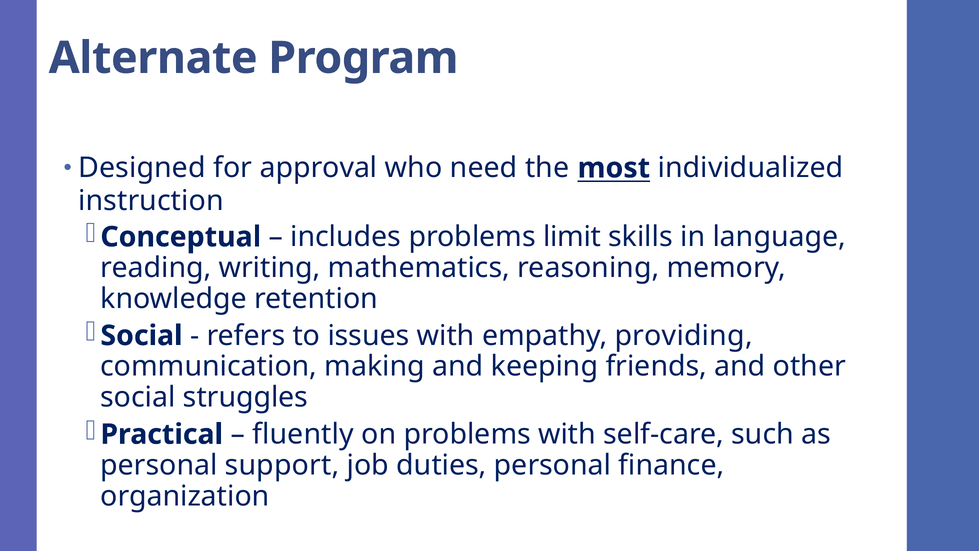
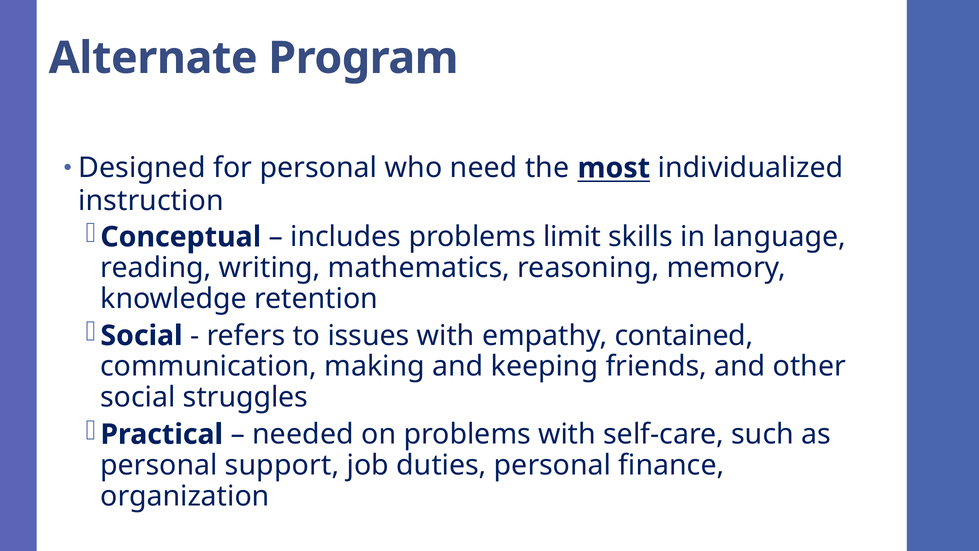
for approval: approval -> personal (319, 168)
providing: providing -> contained (684, 335)
fluently: fluently -> needed (303, 434)
